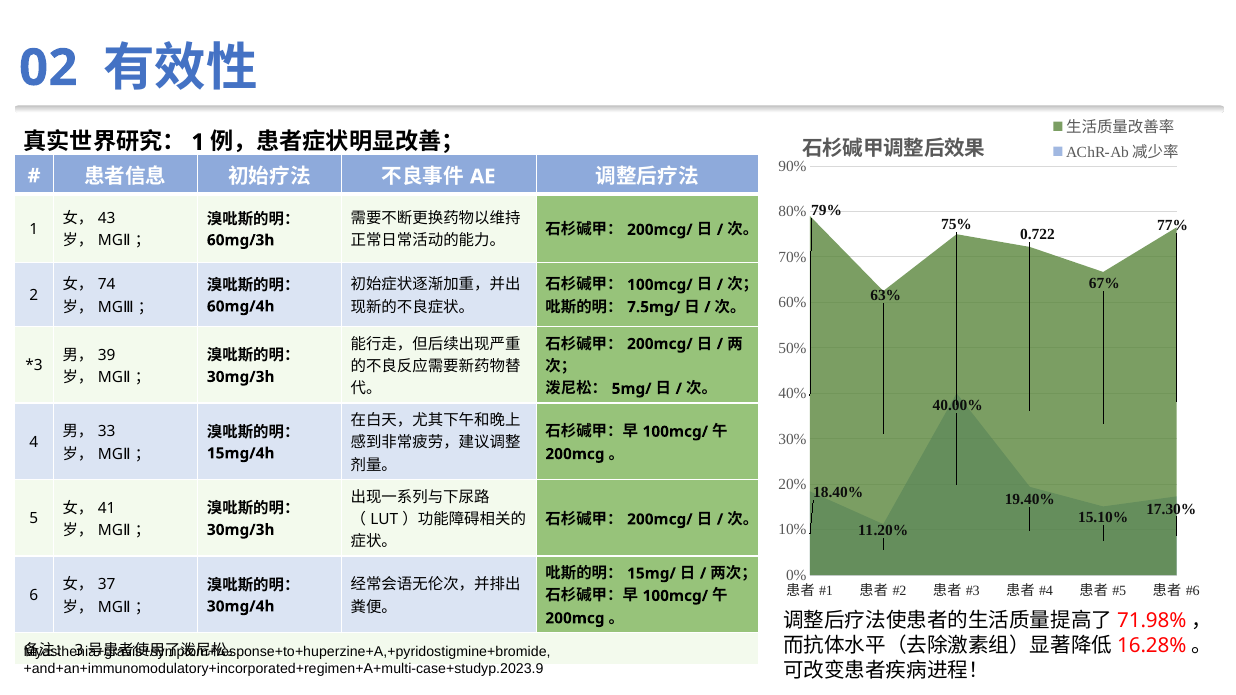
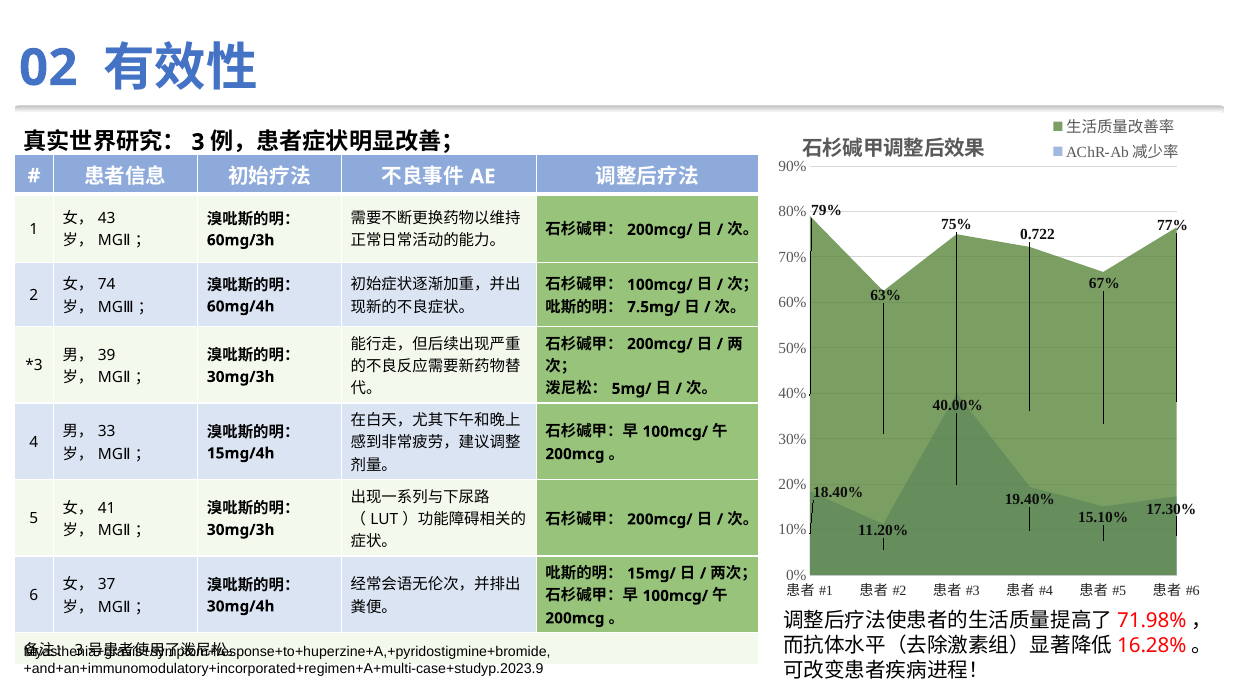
1: 1 -> 3 (198, 142)
